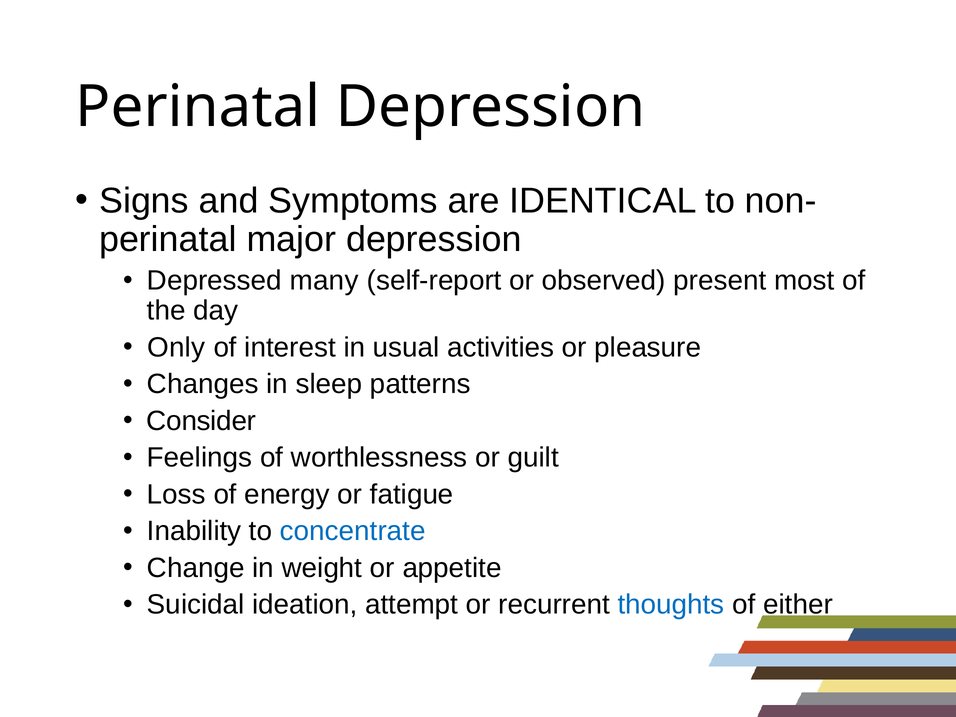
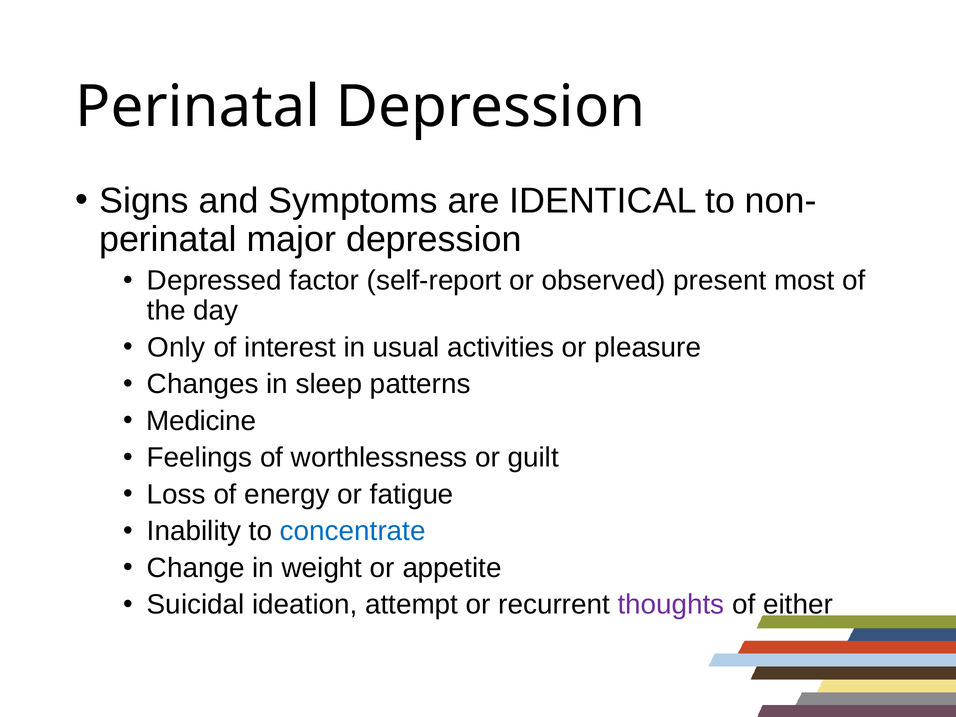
many: many -> factor (324, 281)
Consider: Consider -> Medicine (201, 421)
thoughts colour: blue -> purple (671, 605)
